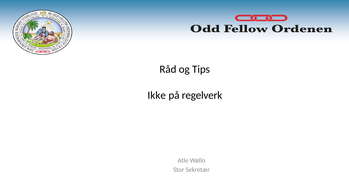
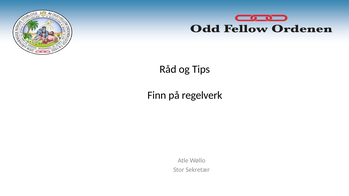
Ikke: Ikke -> Finn (157, 96)
